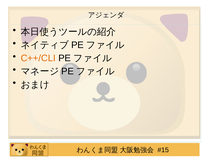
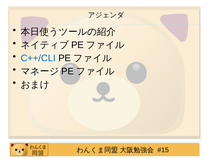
C++/CLI colour: orange -> blue (38, 58)
